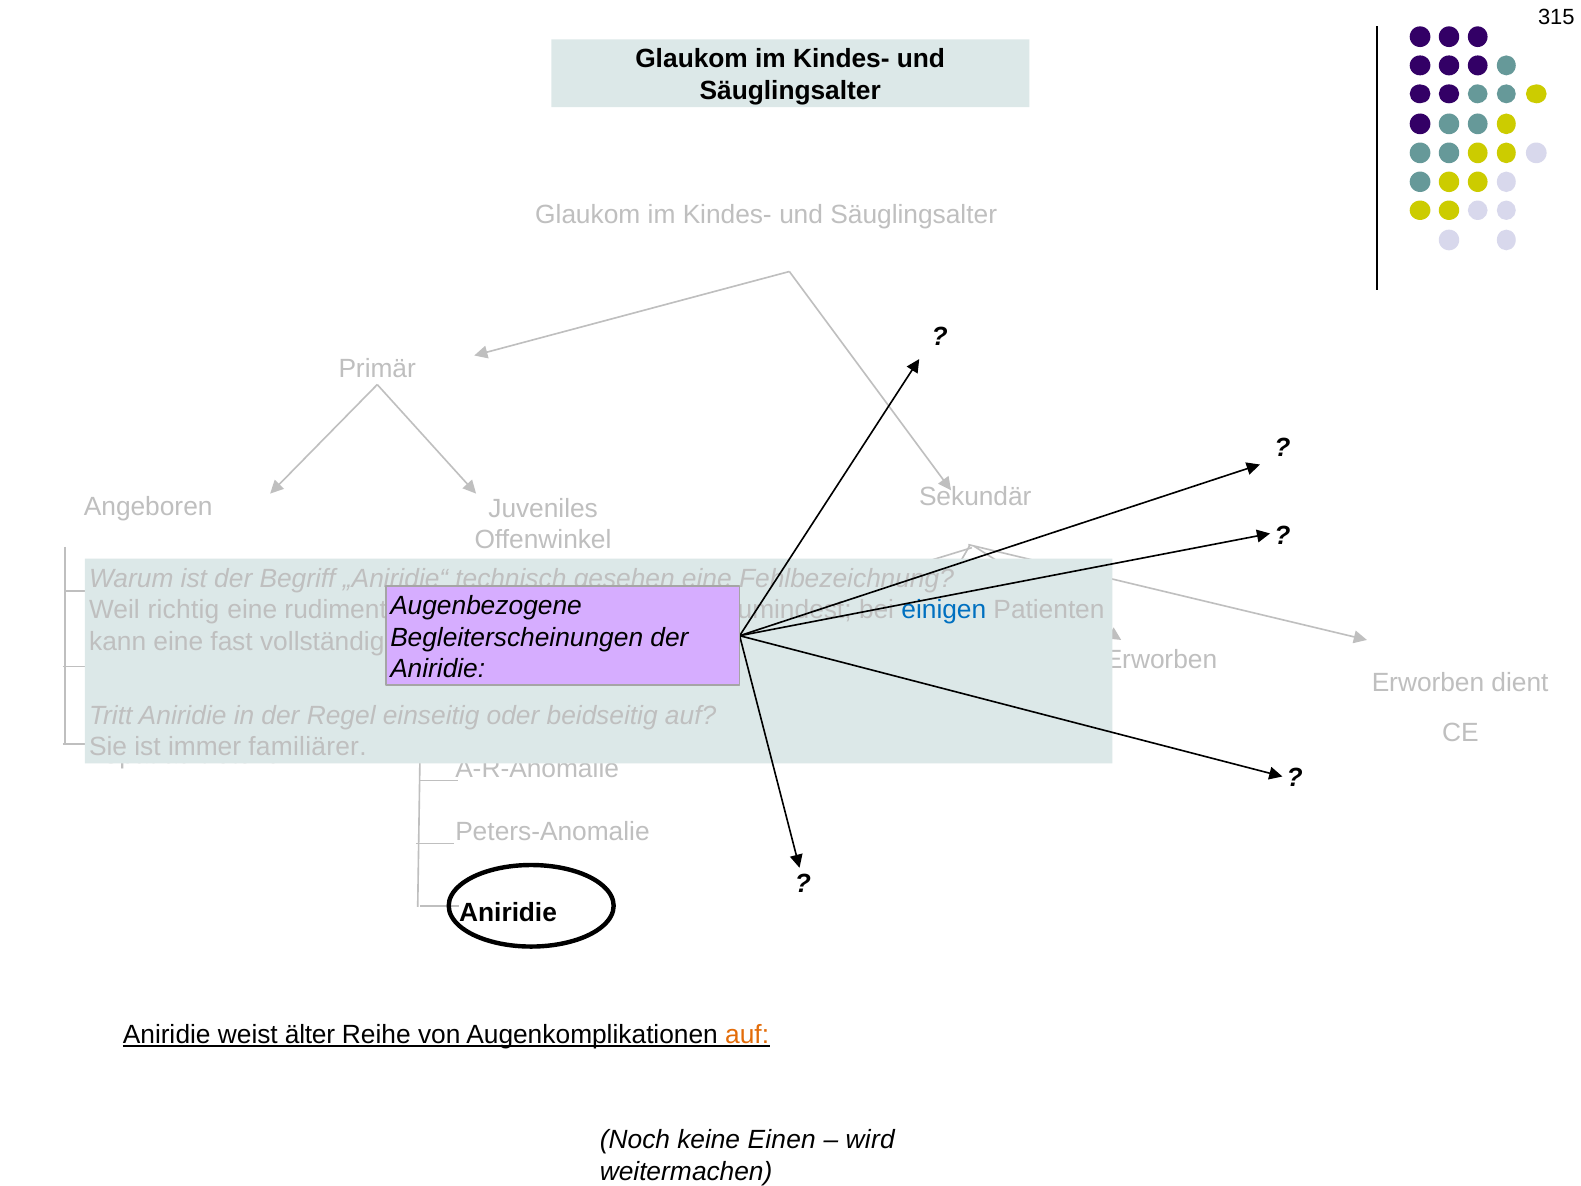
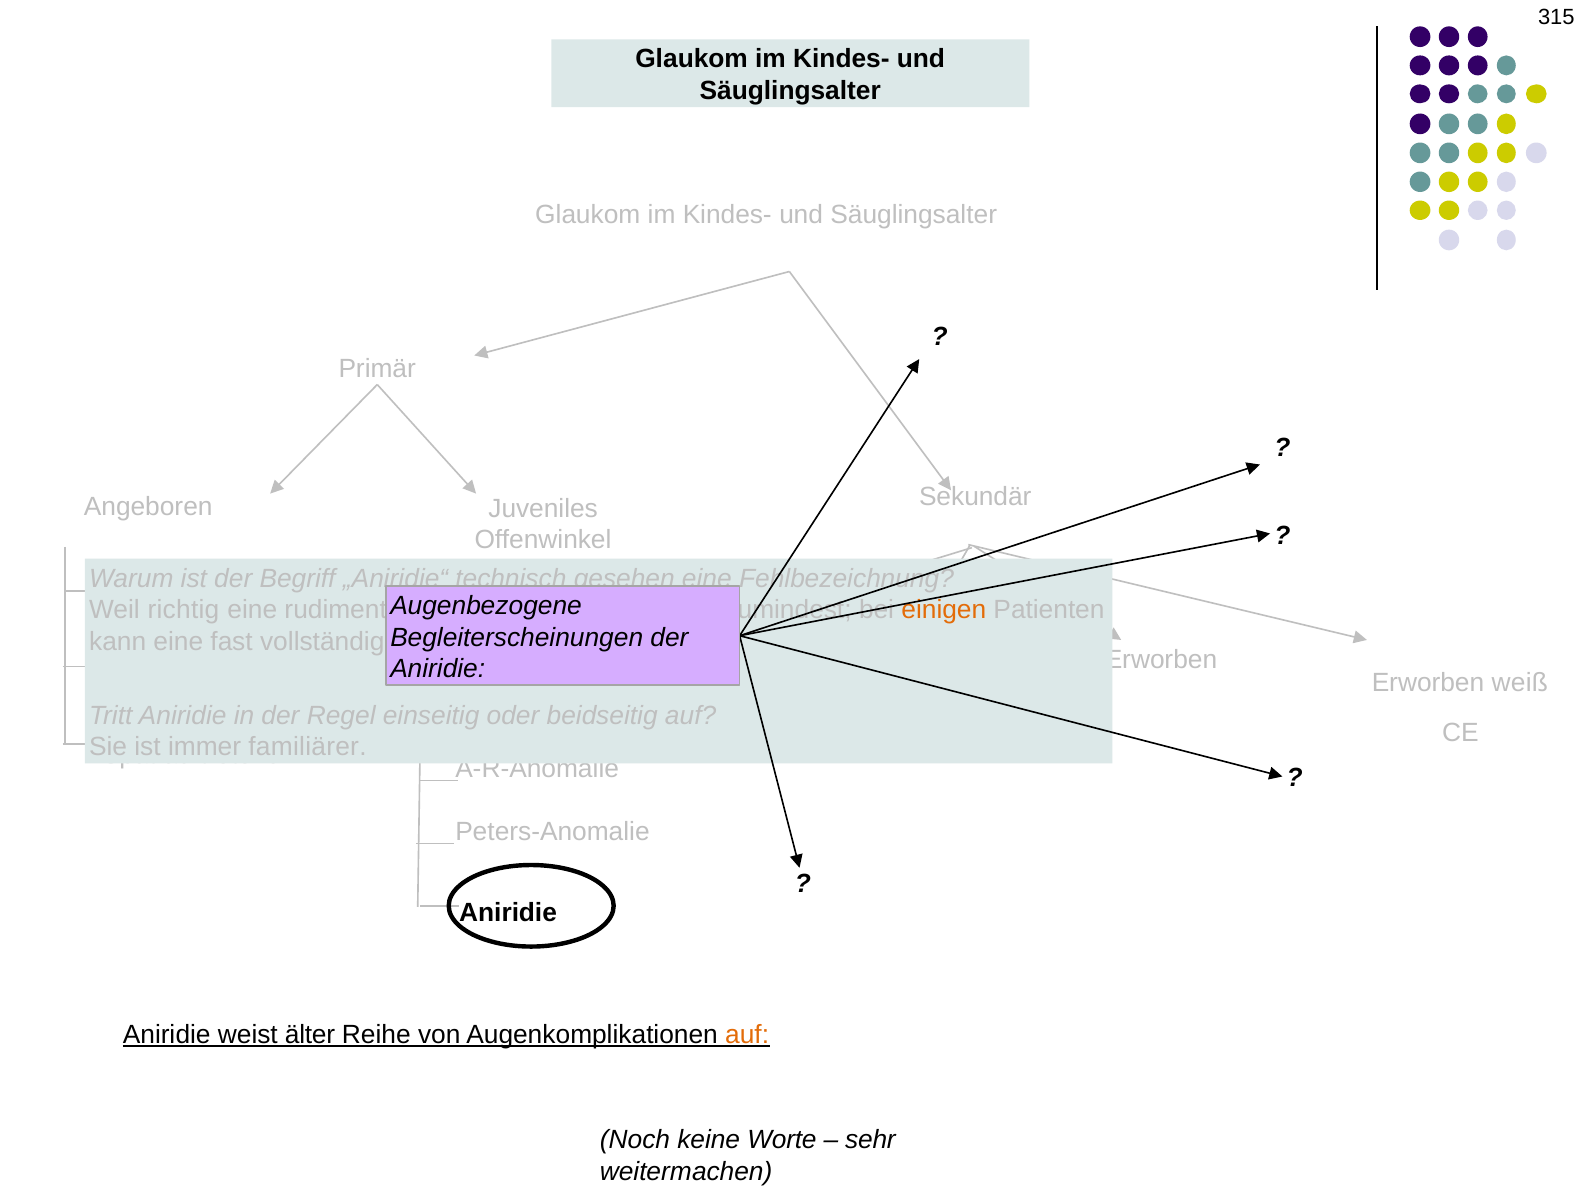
einigen colour: blue -> orange (944, 610)
dient: dient -> weiß (1520, 683)
Einen: Einen -> Worte (782, 1140)
wird: wird -> sehr (870, 1140)
